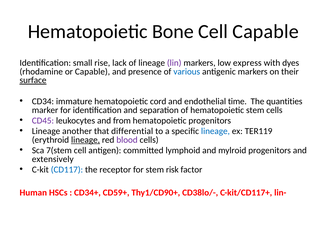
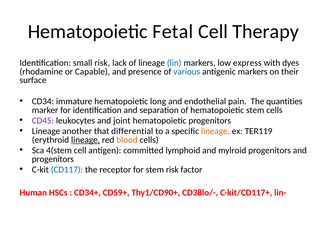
Bone: Bone -> Fetal (173, 32)
Cell Capable: Capable -> Therapy (266, 32)
small rise: rise -> risk (102, 63)
lin colour: purple -> blue (174, 63)
surface underline: present -> none (33, 80)
cord: cord -> long (158, 101)
time: time -> pain (237, 101)
from: from -> joint (122, 121)
lineage colour: blue -> orange (215, 131)
blood colour: purple -> orange (127, 140)
7(stem: 7(stem -> 4(stem (59, 150)
extensively: extensively -> progenitors (53, 159)
